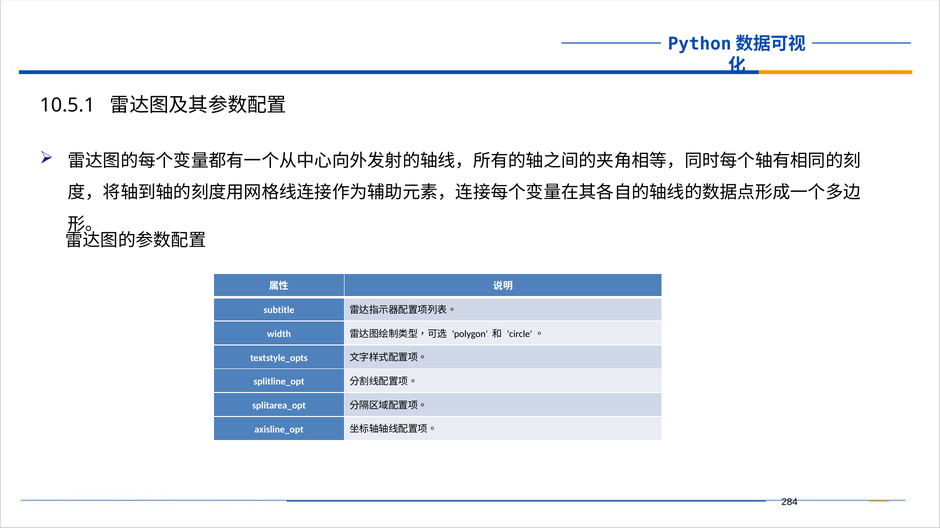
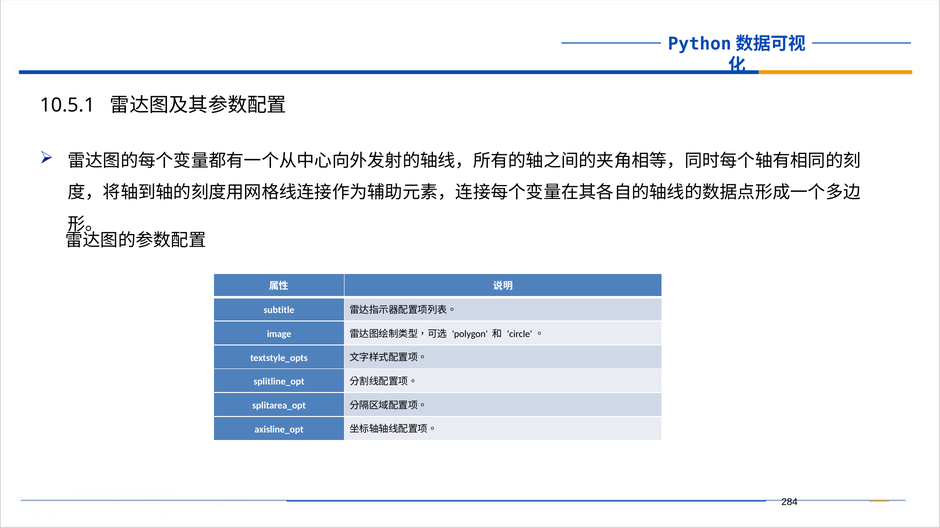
width: width -> image (279, 334)
